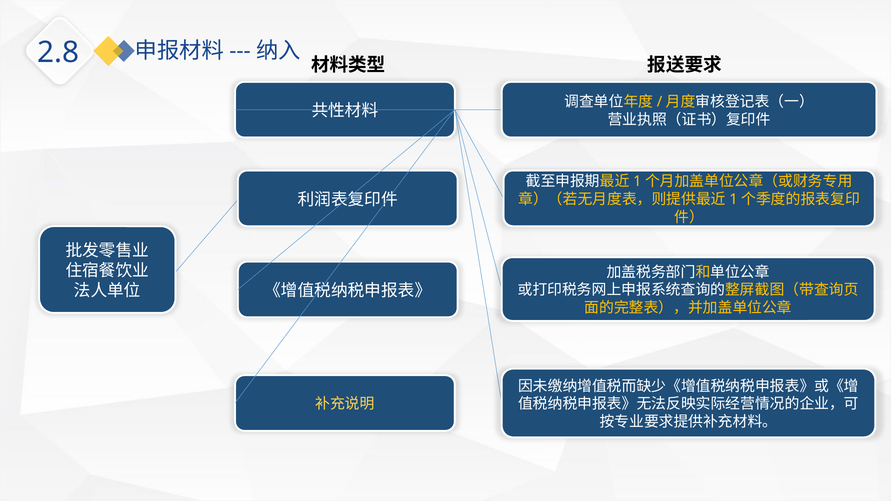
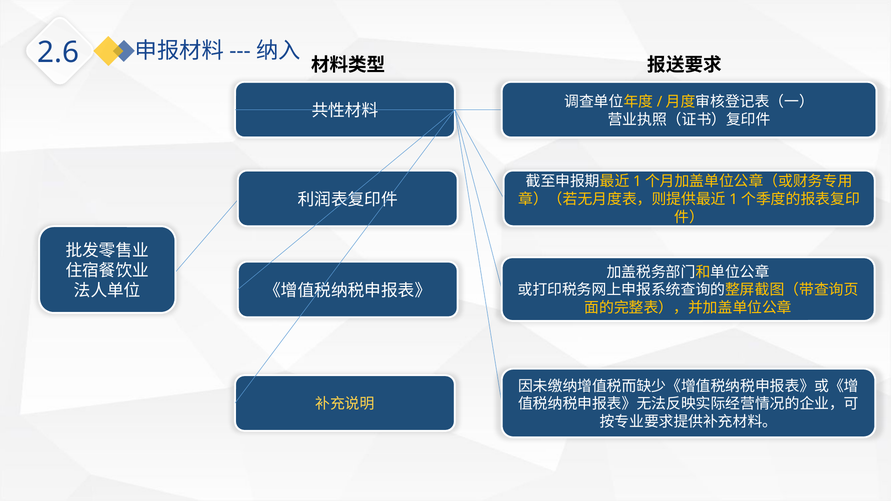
2.8: 2.8 -> 2.6 (58, 52)
